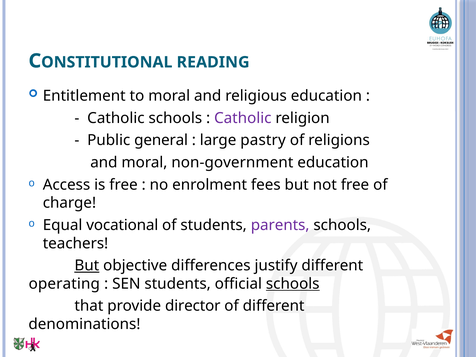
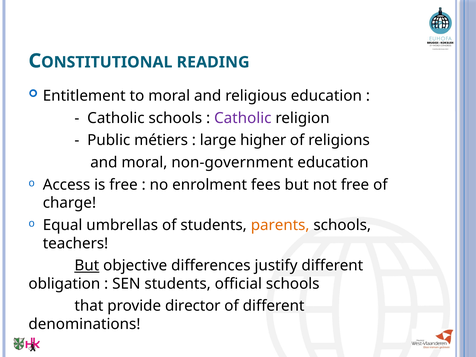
general: general -> métiers (161, 140)
pastry: pastry -> higher (263, 140)
vocational: vocational -> umbrellas (122, 225)
parents colour: purple -> orange (280, 225)
operating: operating -> obligation (64, 284)
schools underline: present -> none (293, 284)
